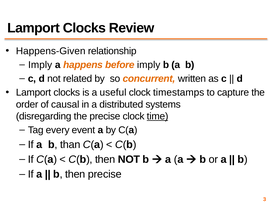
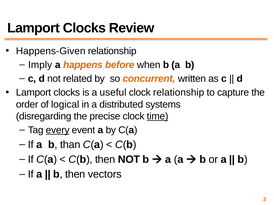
before imply: imply -> when (149, 65)
clock timestamps: timestamps -> relationship (179, 93)
causal: causal -> logical (65, 105)
every underline: none -> present (58, 130)
then precise: precise -> vectors (105, 175)
